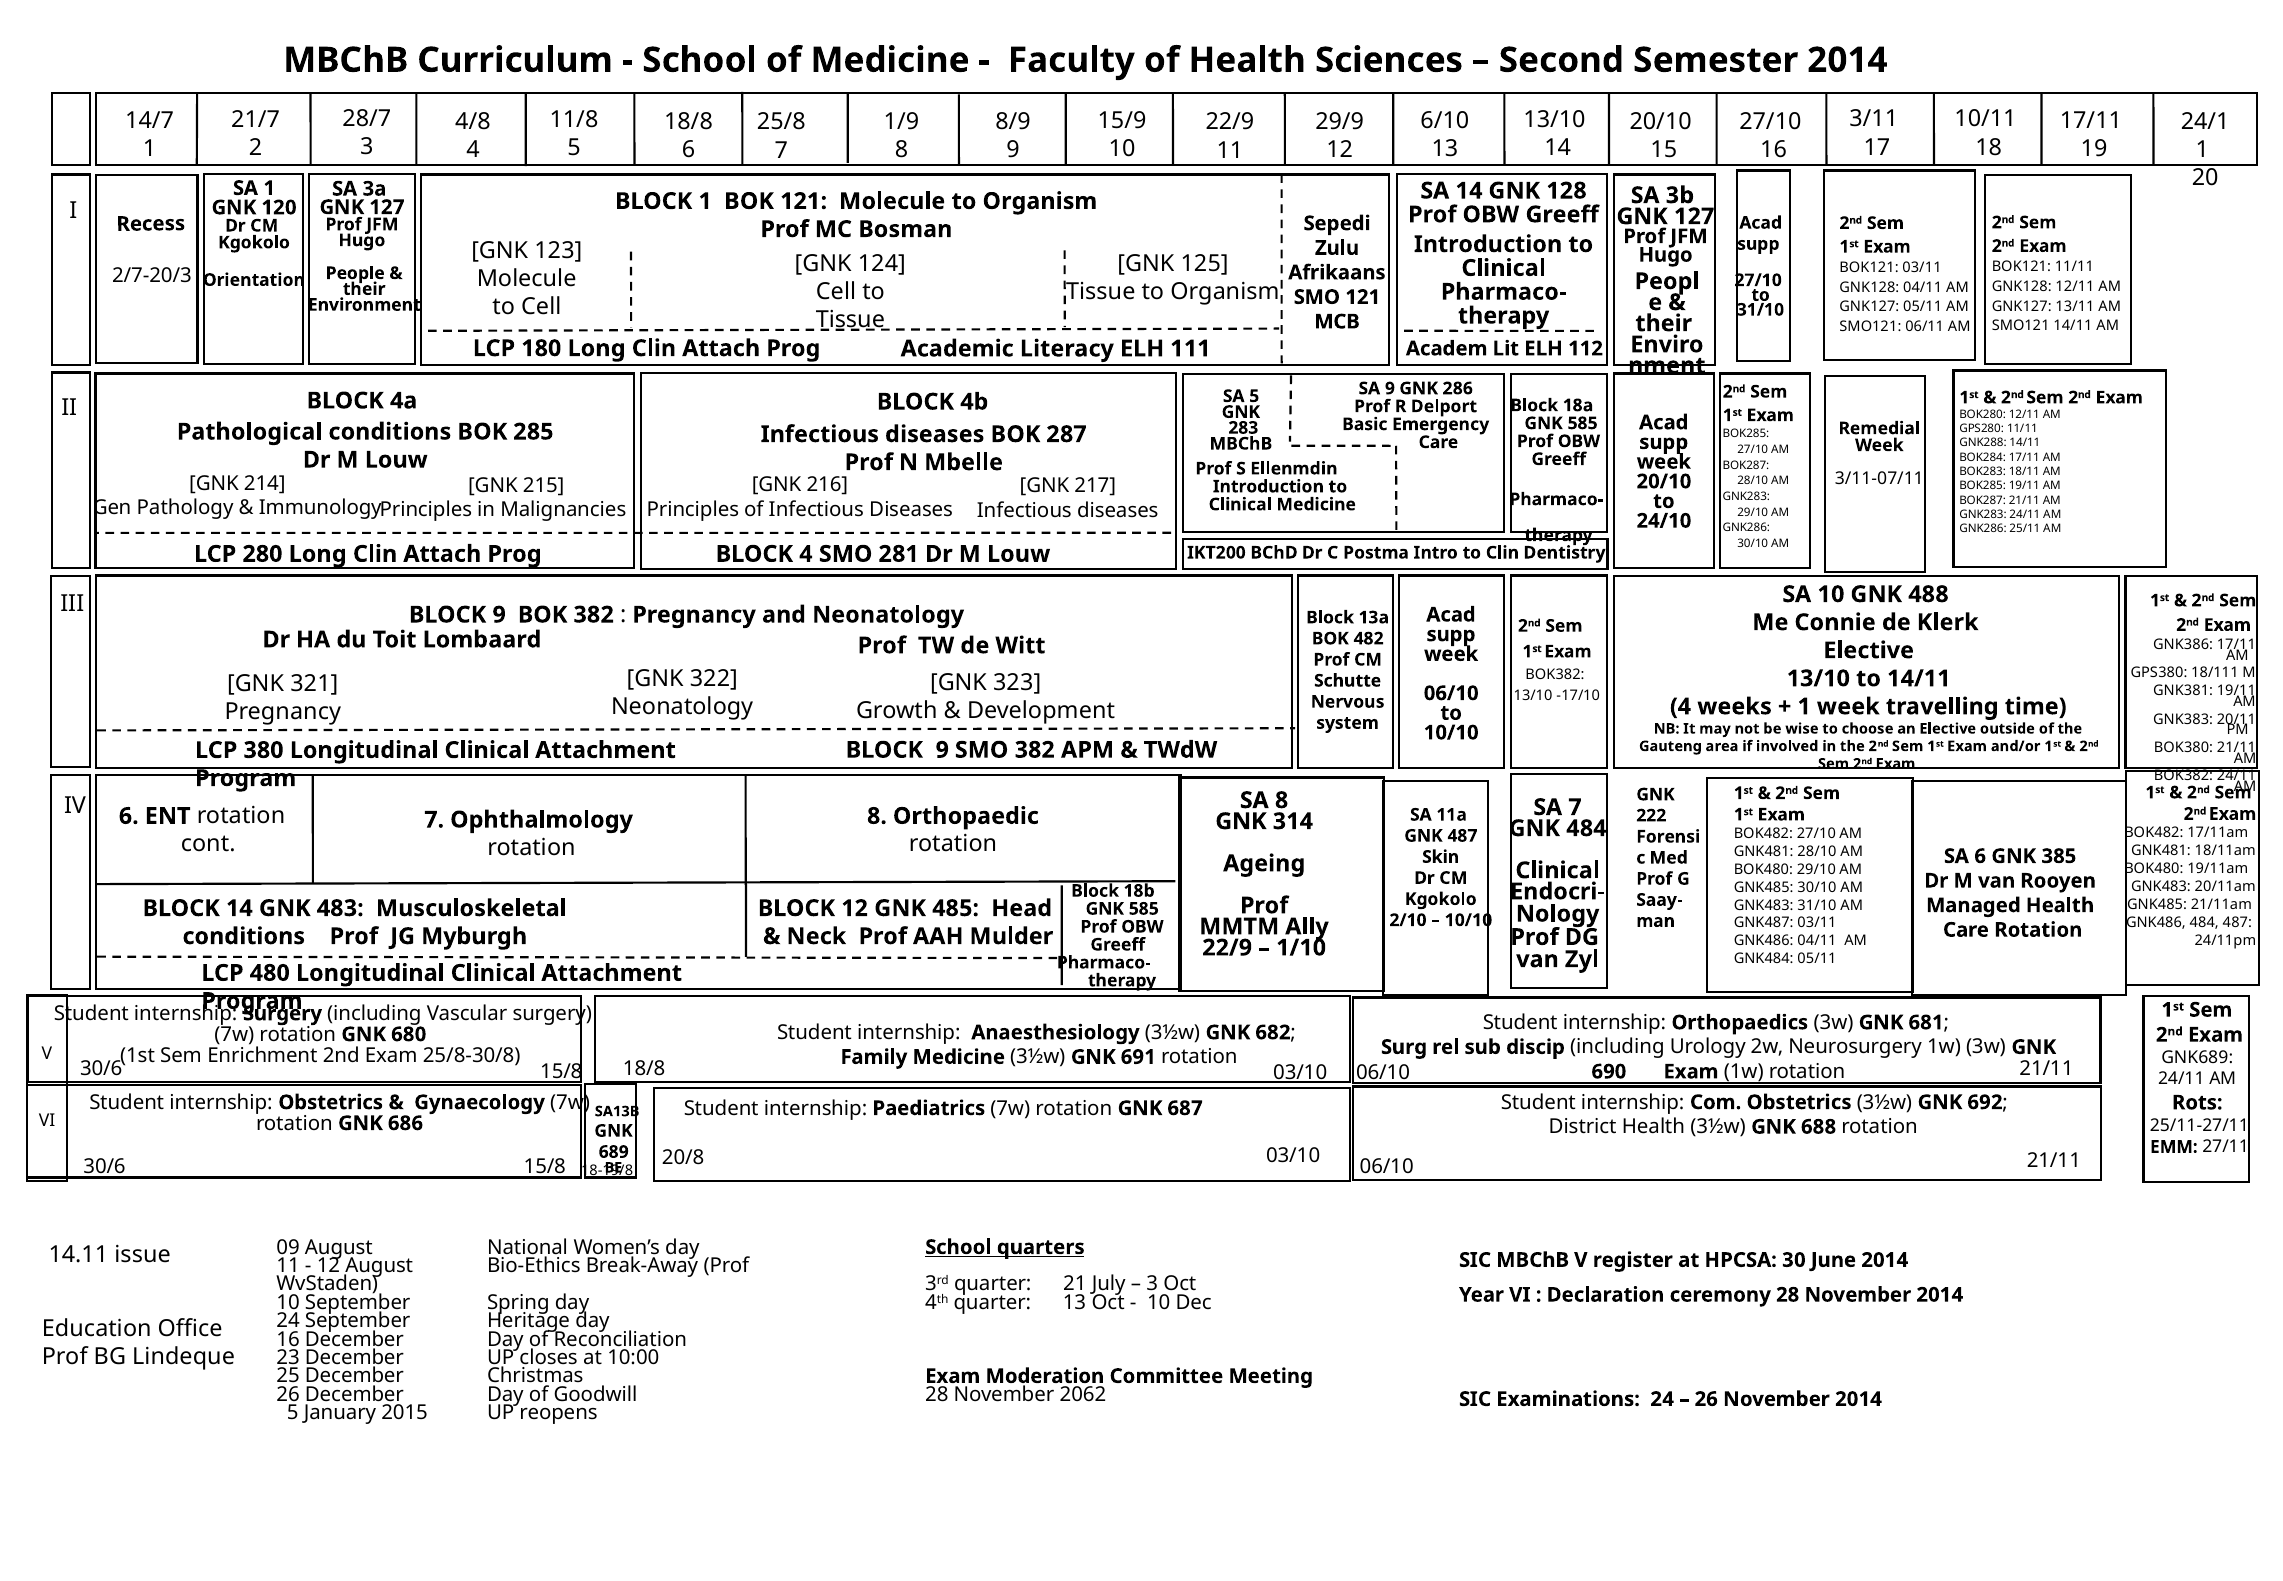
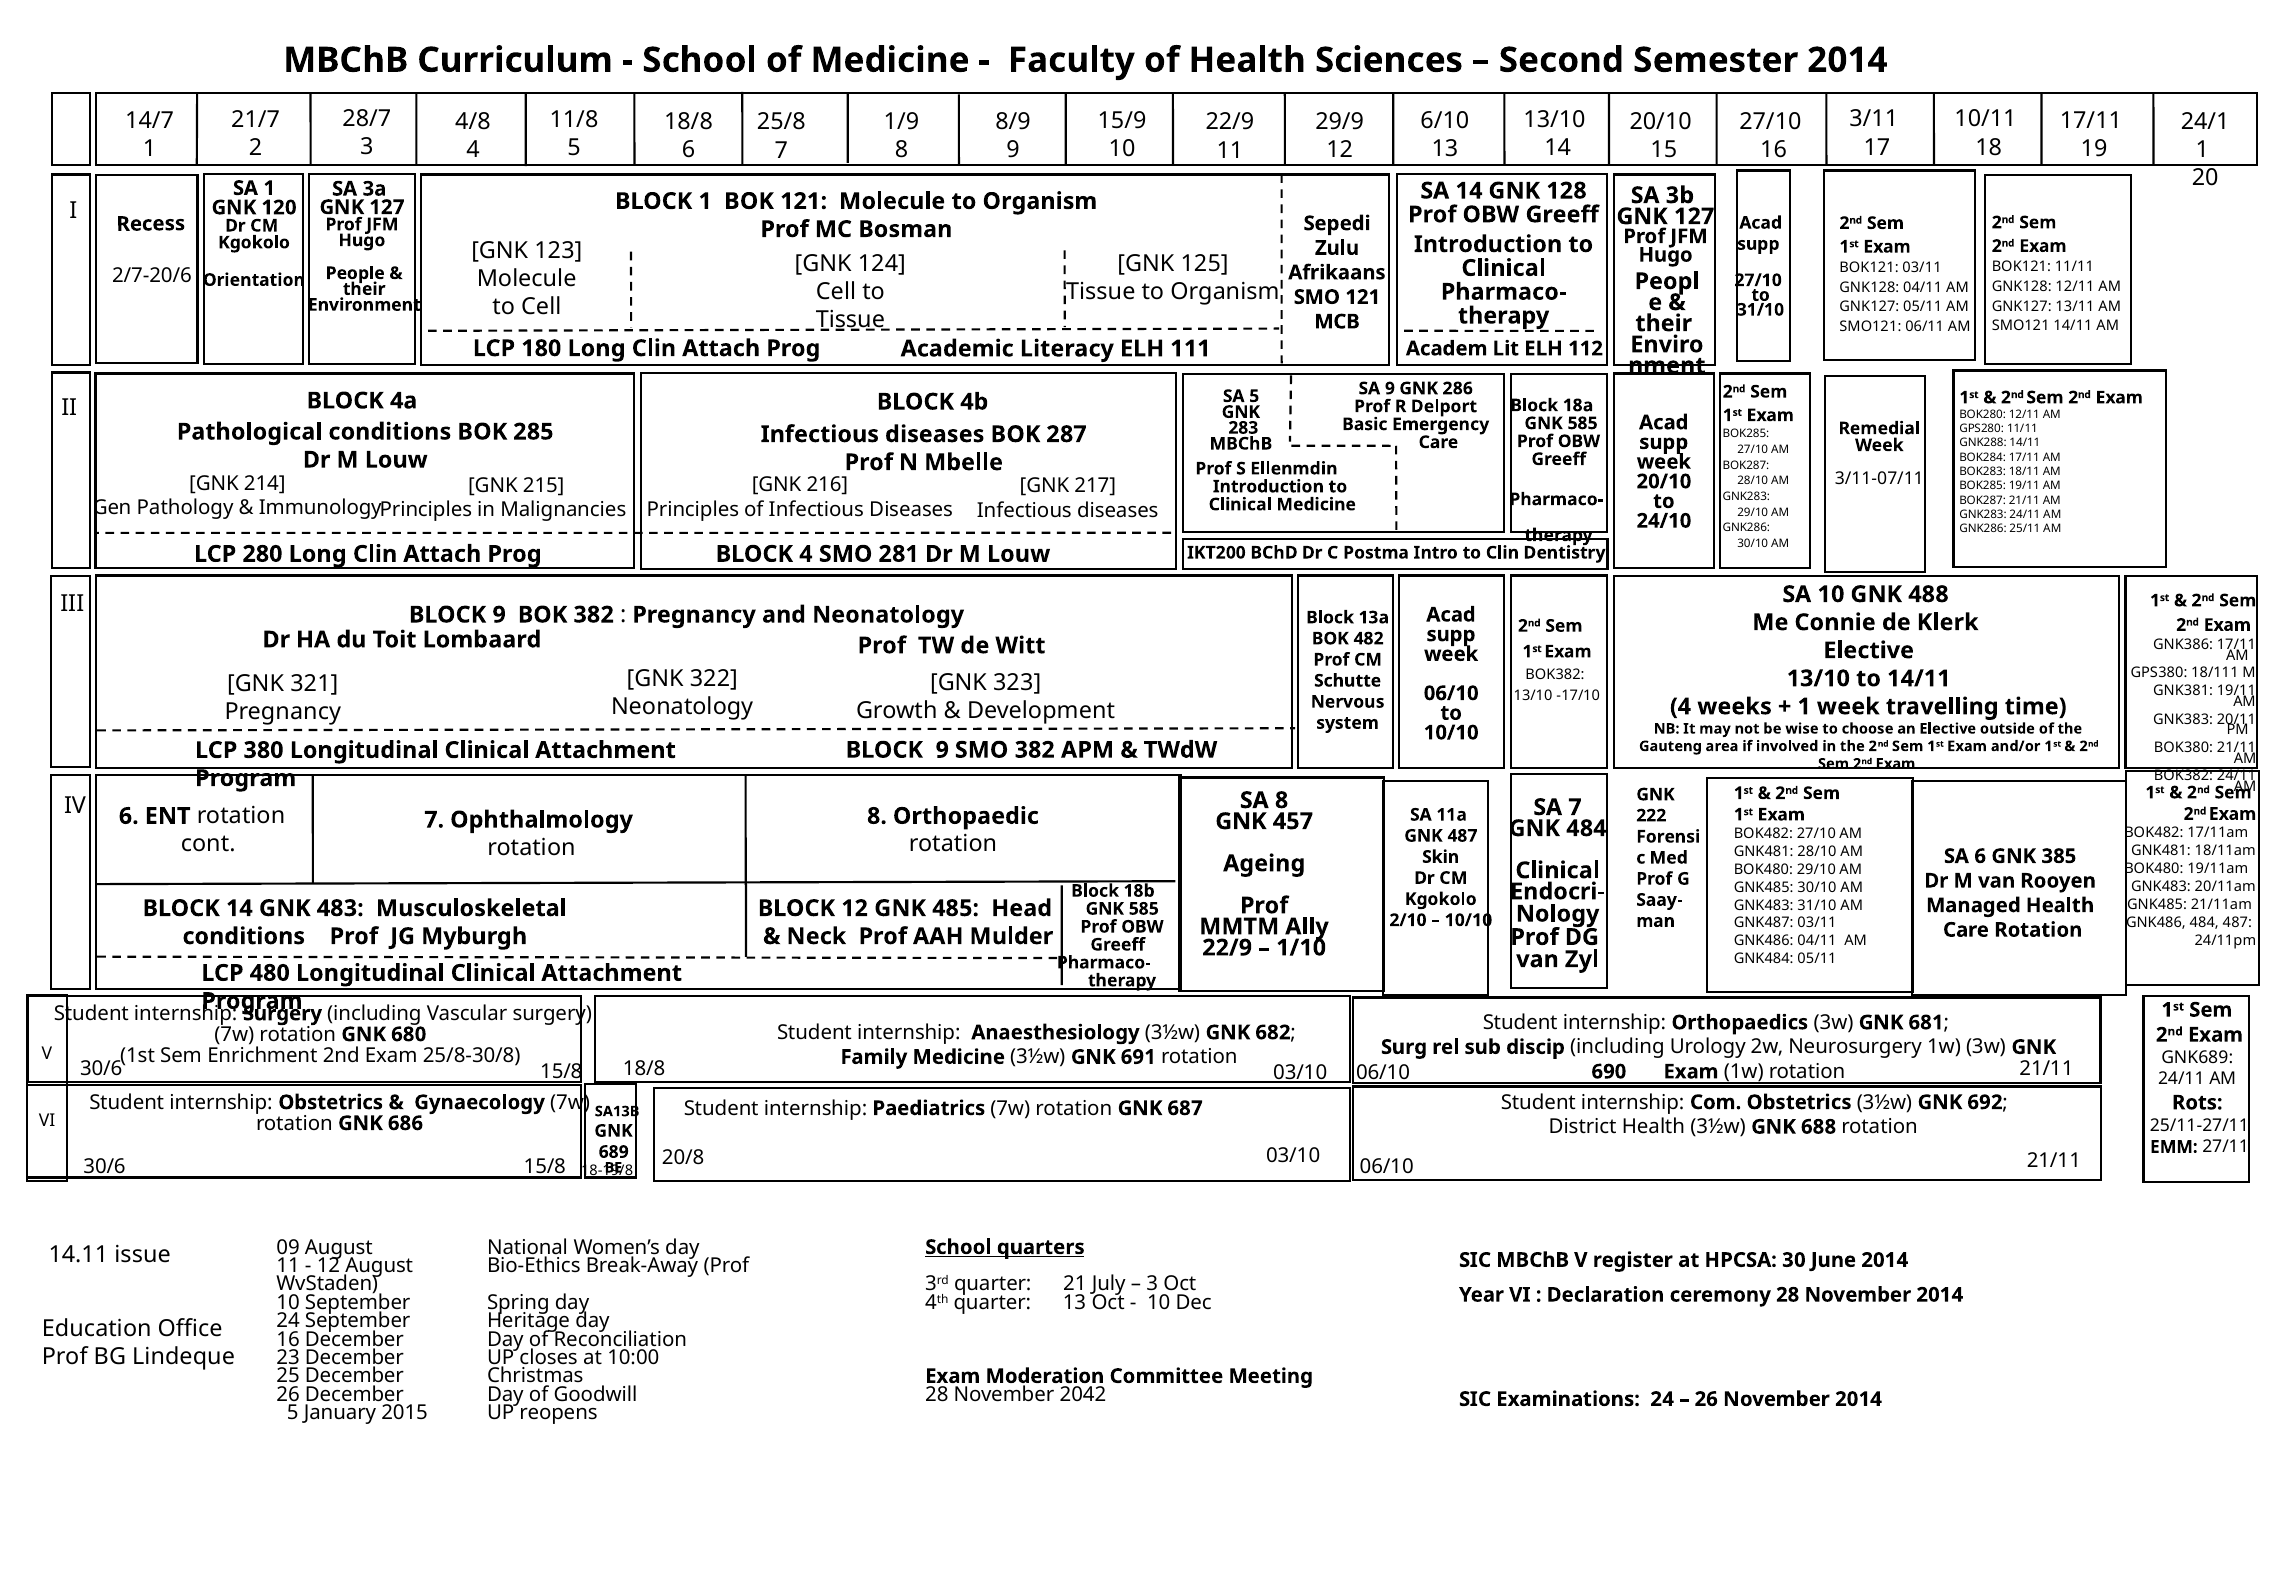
2/7-20/3: 2/7-20/3 -> 2/7-20/6 (152, 276)
314: 314 -> 457 (1293, 821)
2062: 2062 -> 2042 (1083, 1394)
